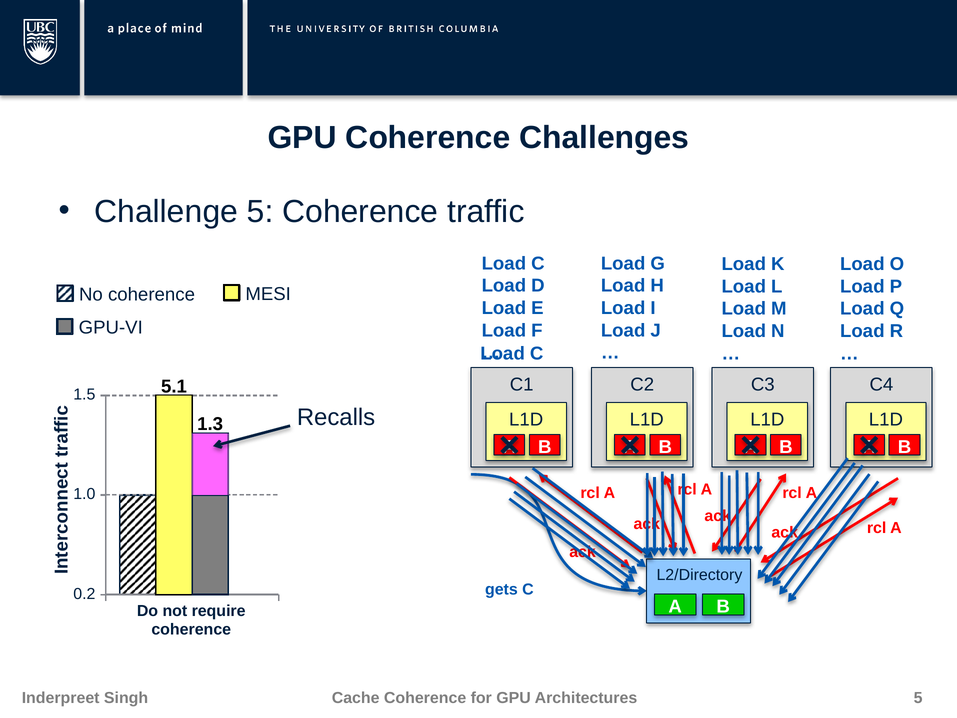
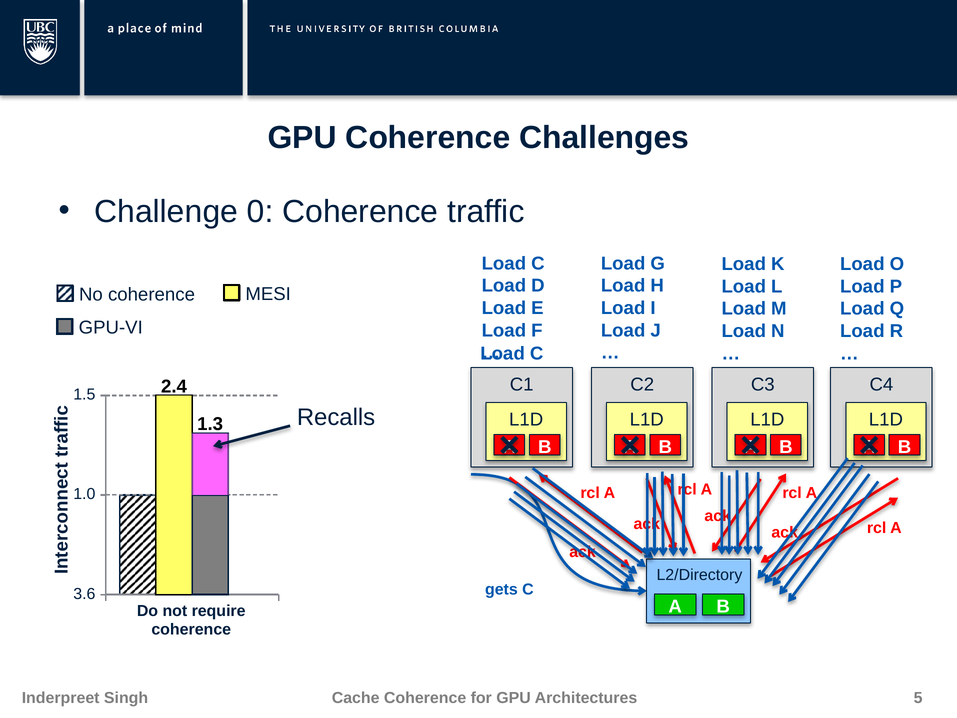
Challenge 5: 5 -> 0 (260, 212)
5.1: 5.1 -> 2.4 (174, 386)
0.2: 0.2 -> 3.6 (84, 594)
